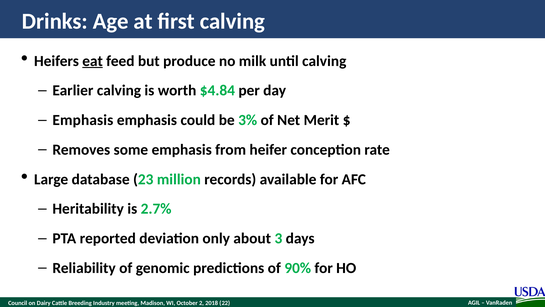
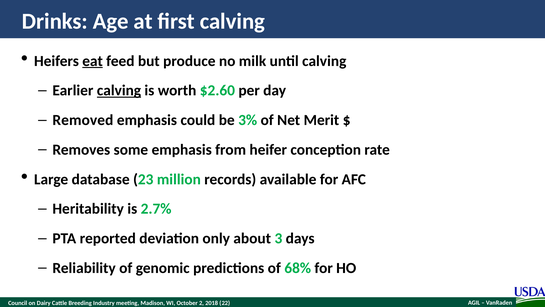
calving underline: none -> present (119, 90)
$4.84: $4.84 -> $2.60 (217, 90)
Emphasis: Emphasis -> Removed (83, 120)
90%: 90% -> 68% (298, 268)
